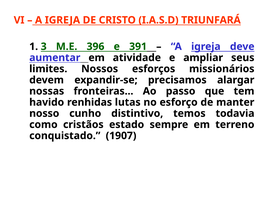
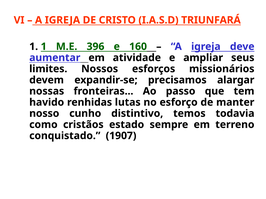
1 3: 3 -> 1 (44, 47)
391: 391 -> 160 (138, 47)
